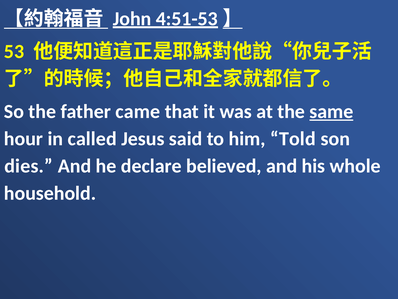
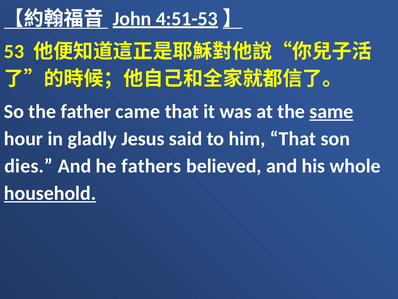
called: called -> gladly (92, 139)
him Told: Told -> That (293, 139)
declare: declare -> fathers (151, 166)
household underline: none -> present (50, 193)
